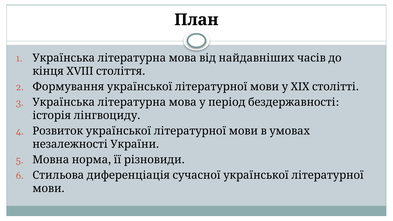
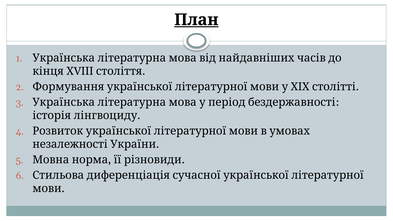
План underline: none -> present (196, 20)
